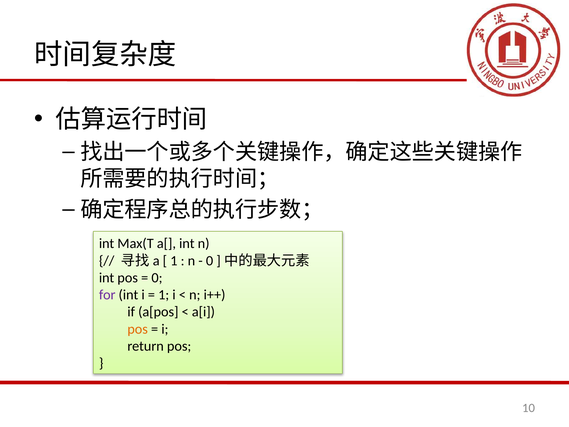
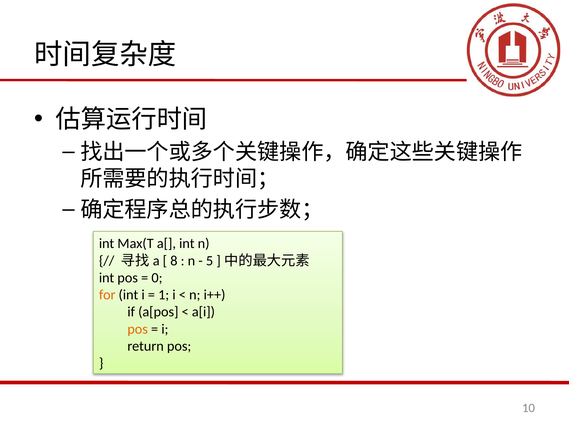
1: 1 -> 8 (174, 261)
0: 0 -> 5 (210, 261)
for colour: purple -> orange (107, 295)
